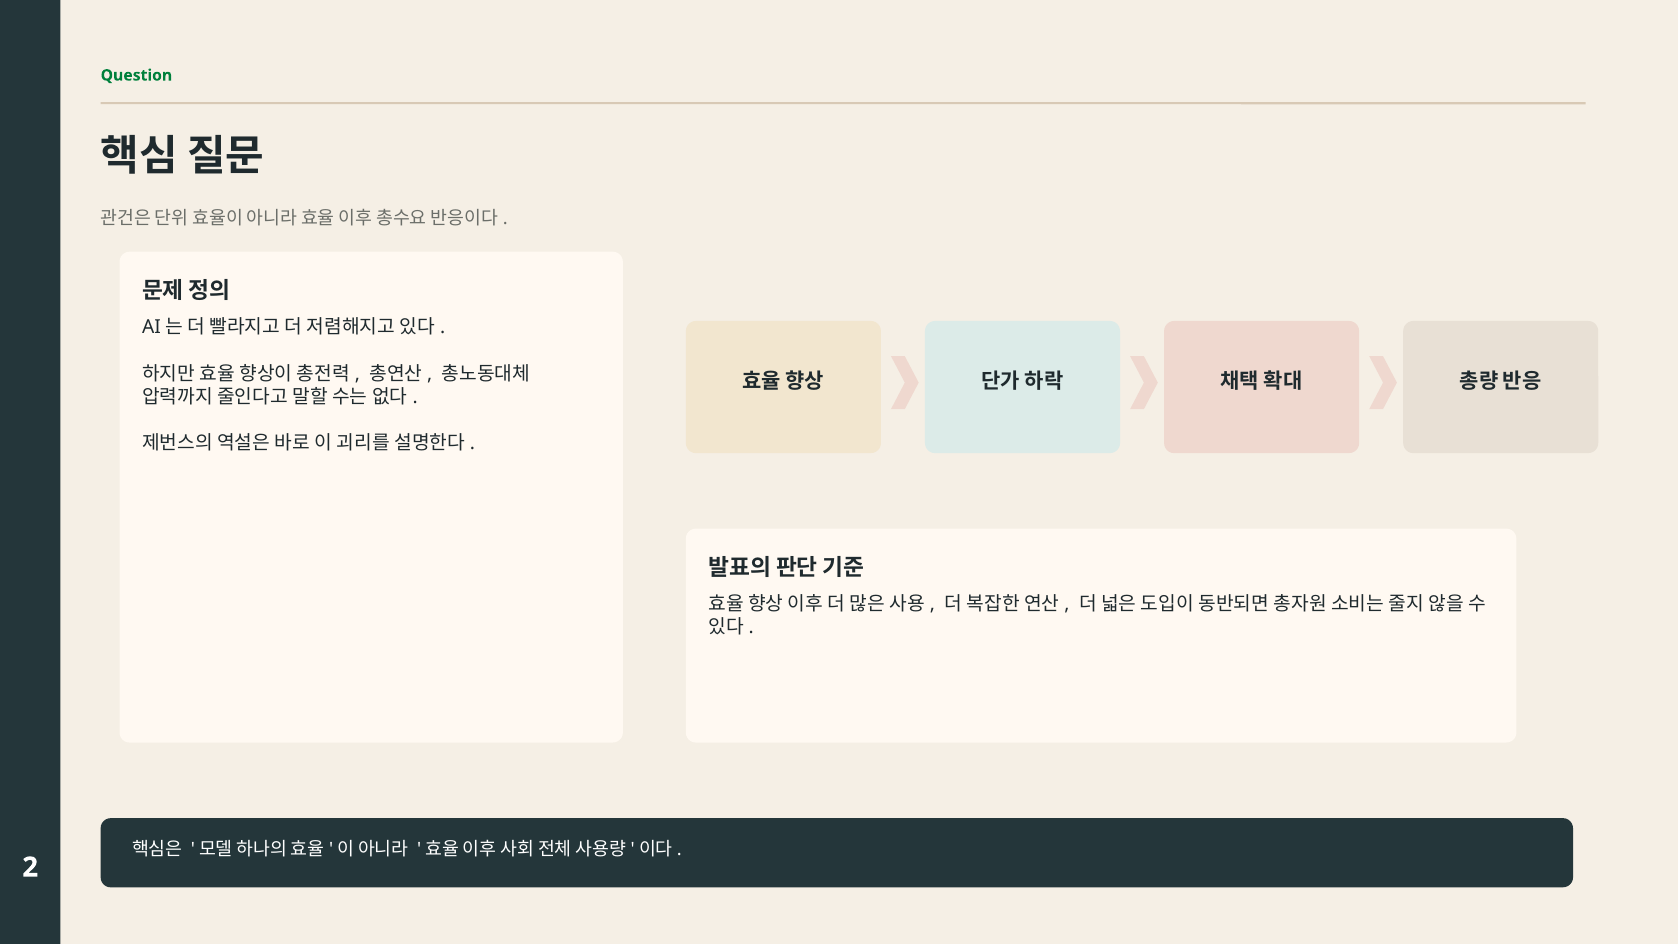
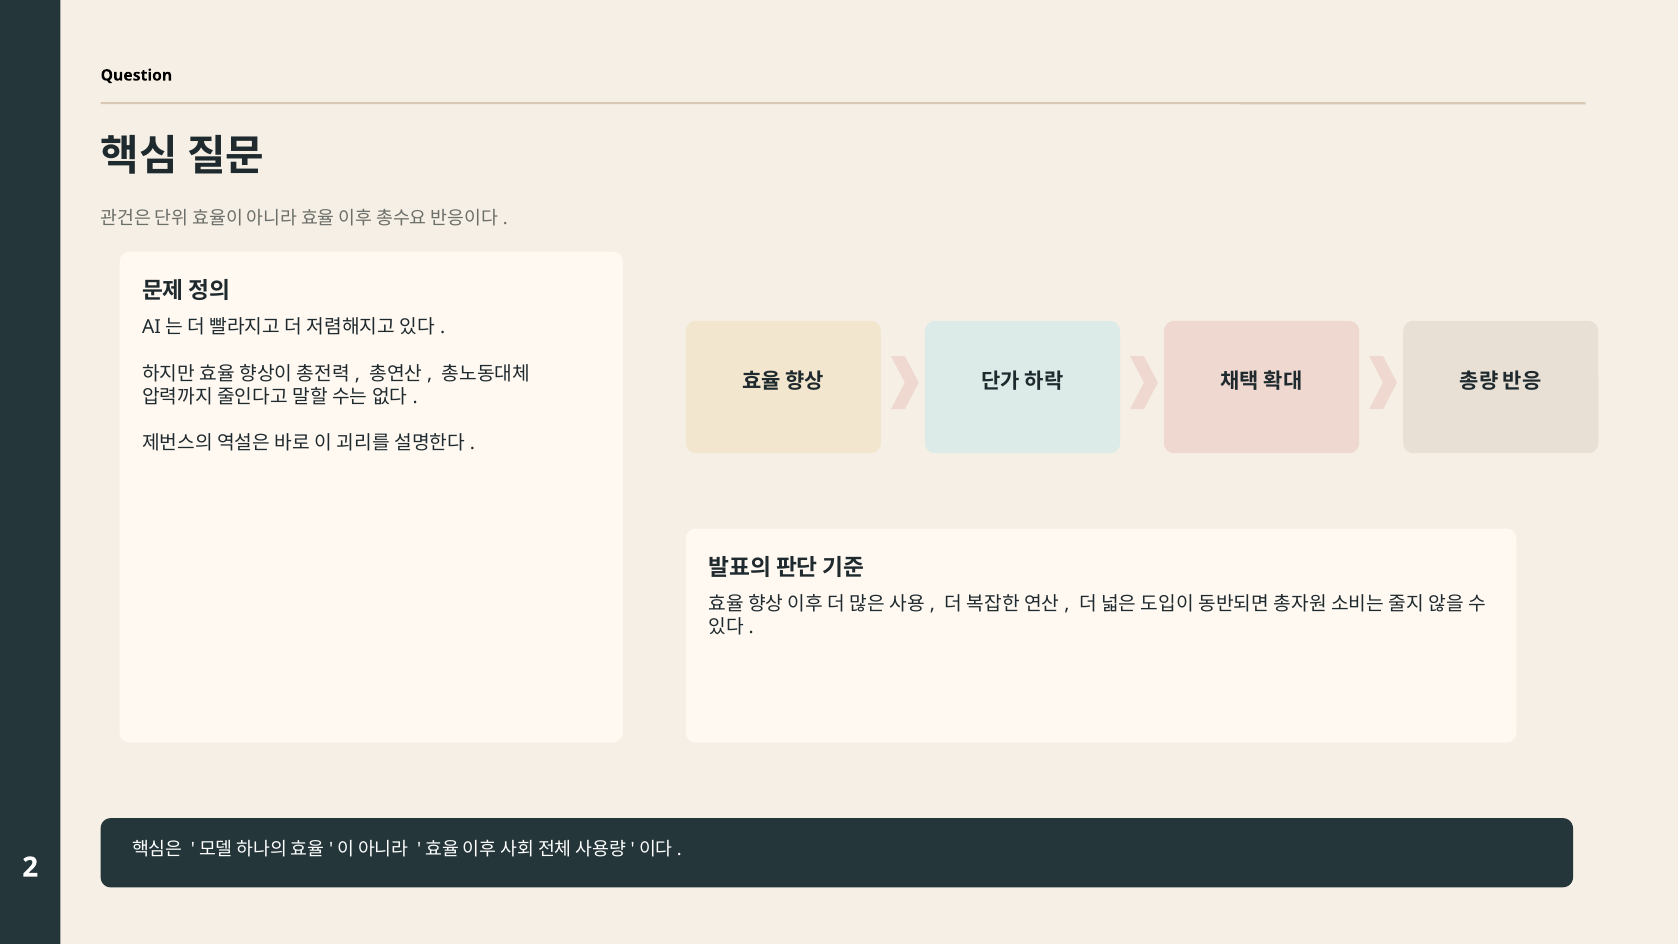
Question colour: green -> black (136, 75)
